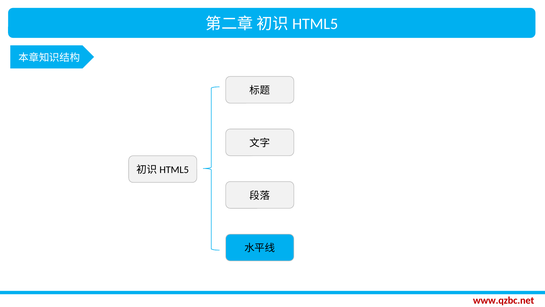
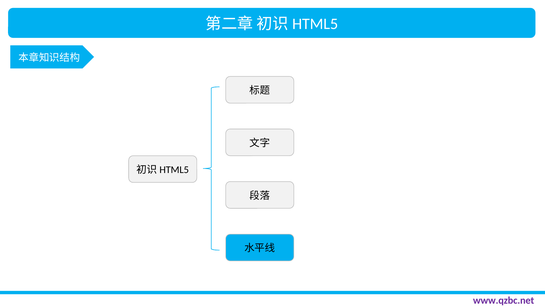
www.qzbc.net colour: red -> purple (504, 300)
